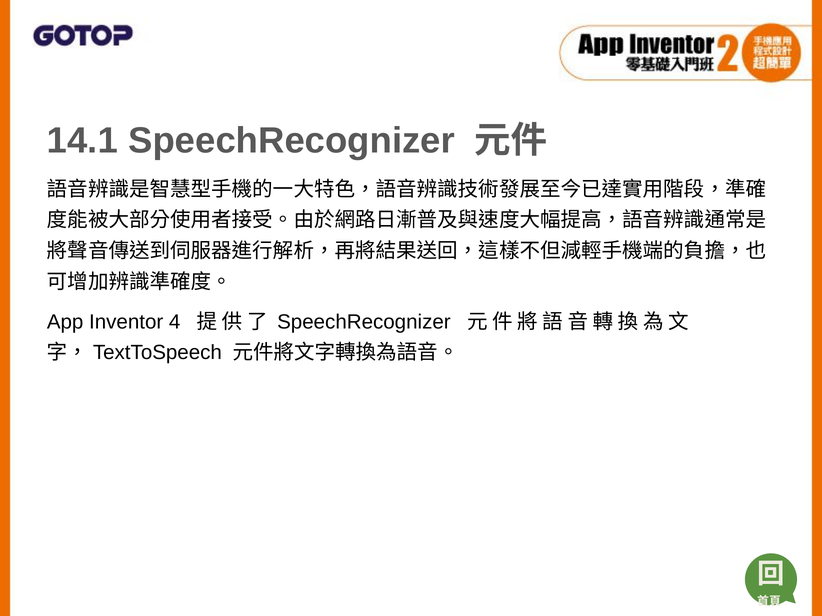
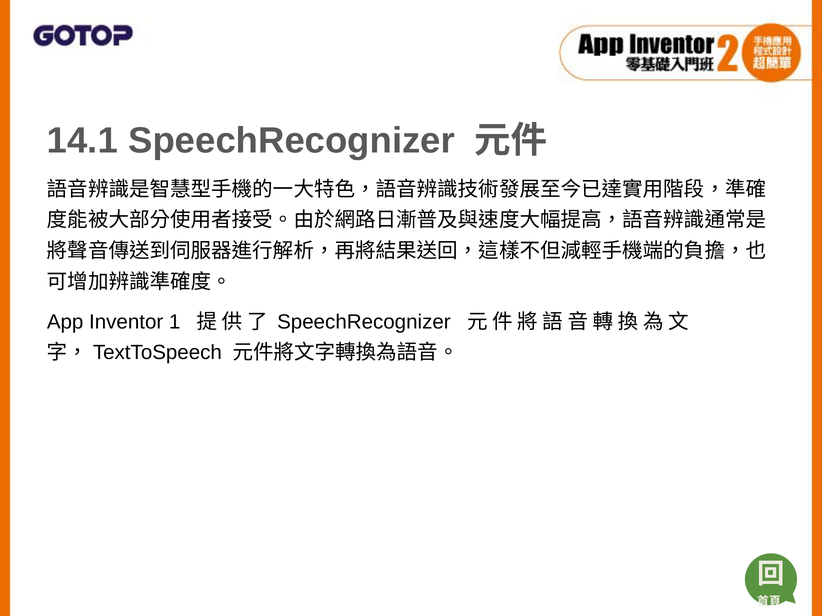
4: 4 -> 1 (175, 322)
